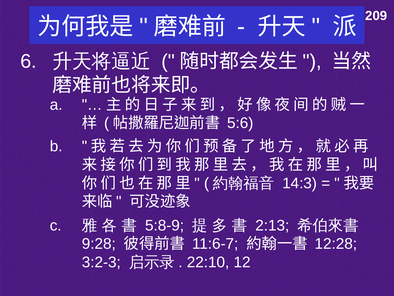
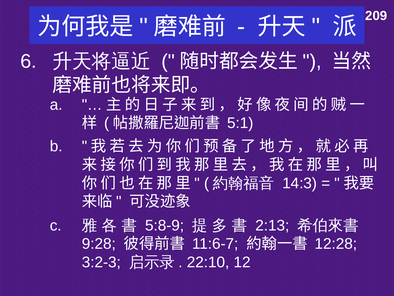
5:6: 5:6 -> 5:1 (240, 123)
